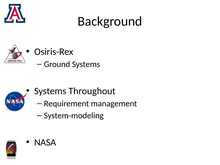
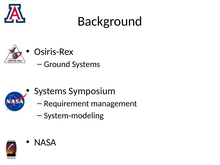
Throughout: Throughout -> Symposium (92, 91)
